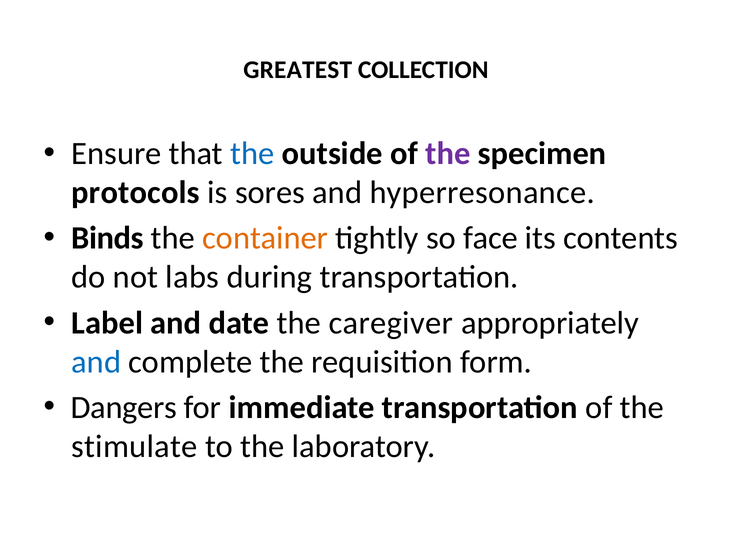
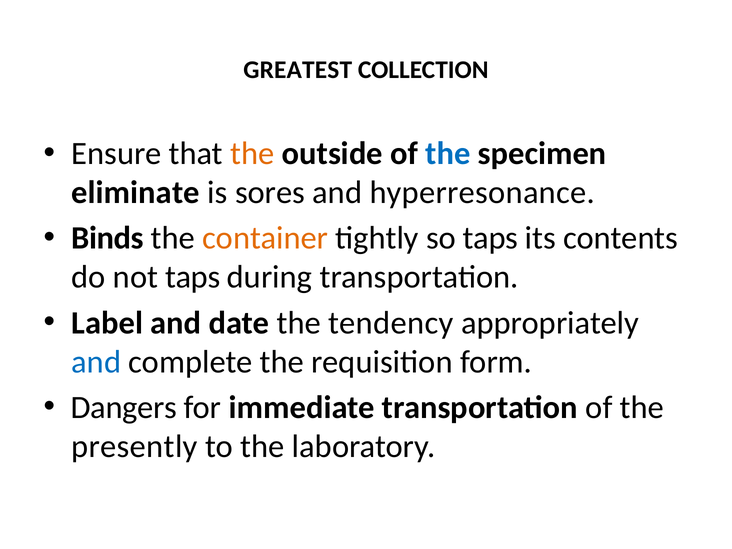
the colour: blue -> orange (252, 154)
the colour: purple -> blue (448, 154)
protocols: protocols -> eliminate (136, 193)
so face: face -> taps (491, 238)
not labs: labs -> taps (193, 277)
caregiver: caregiver -> tendency (391, 323)
stimulate: stimulate -> presently (134, 446)
